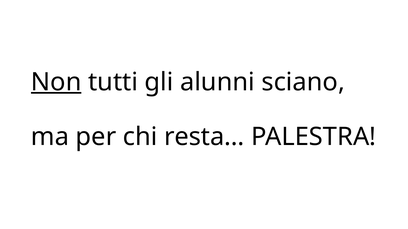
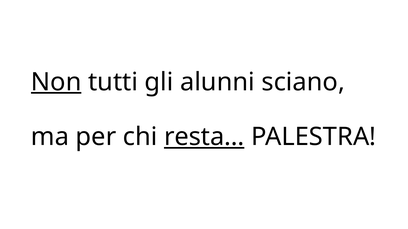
resta… underline: none -> present (204, 137)
